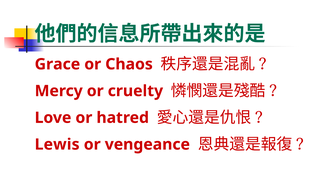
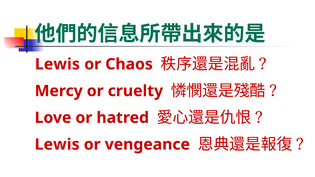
Grace: Grace -> Lewis (57, 64)
